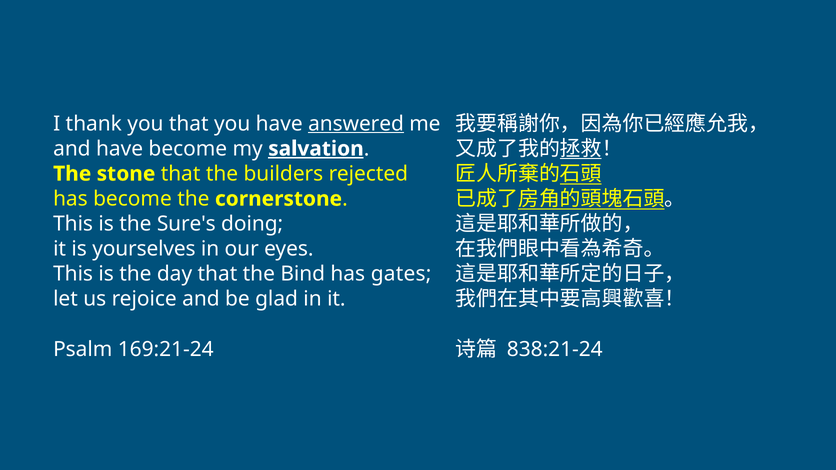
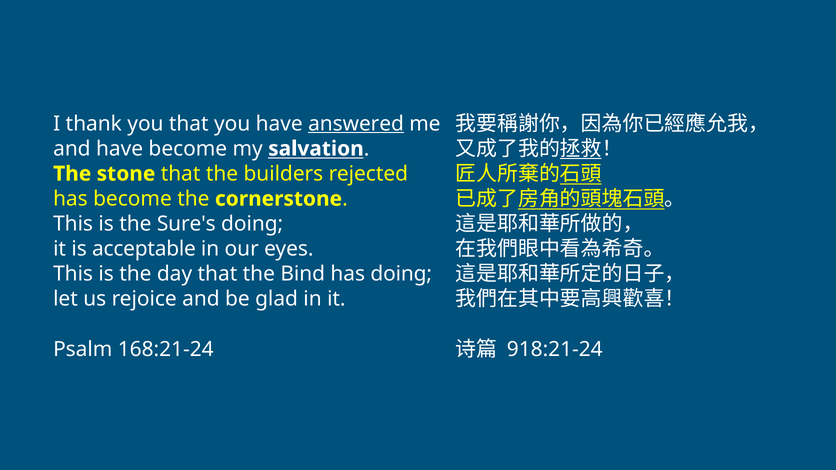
salvation underline: present -> none (316, 149)
yourselves: yourselves -> acceptable (144, 249)
has gates: gates -> doing (401, 274)
838:21-24: 838:21-24 -> 918:21-24 (555, 349)
169:21-24: 169:21-24 -> 168:21-24 (166, 349)
